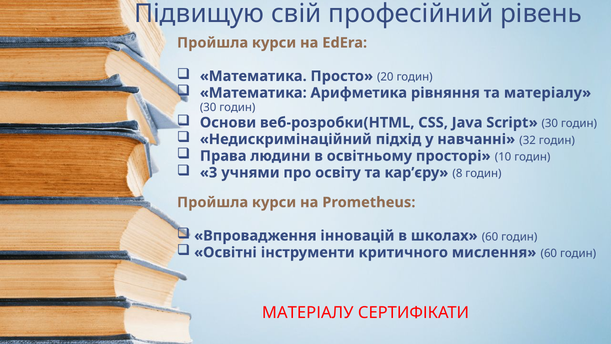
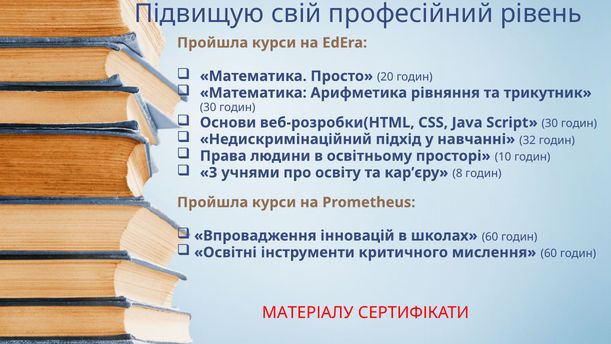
та матеріалу: матеріалу -> трикутник (548, 93)
